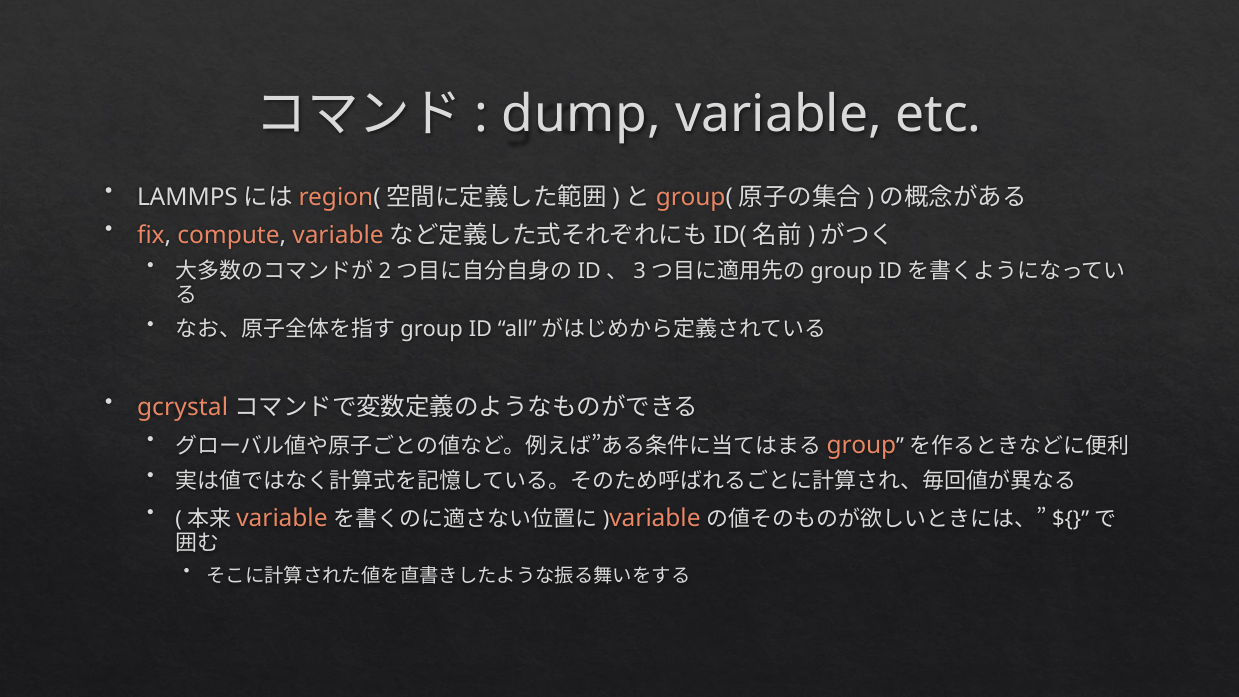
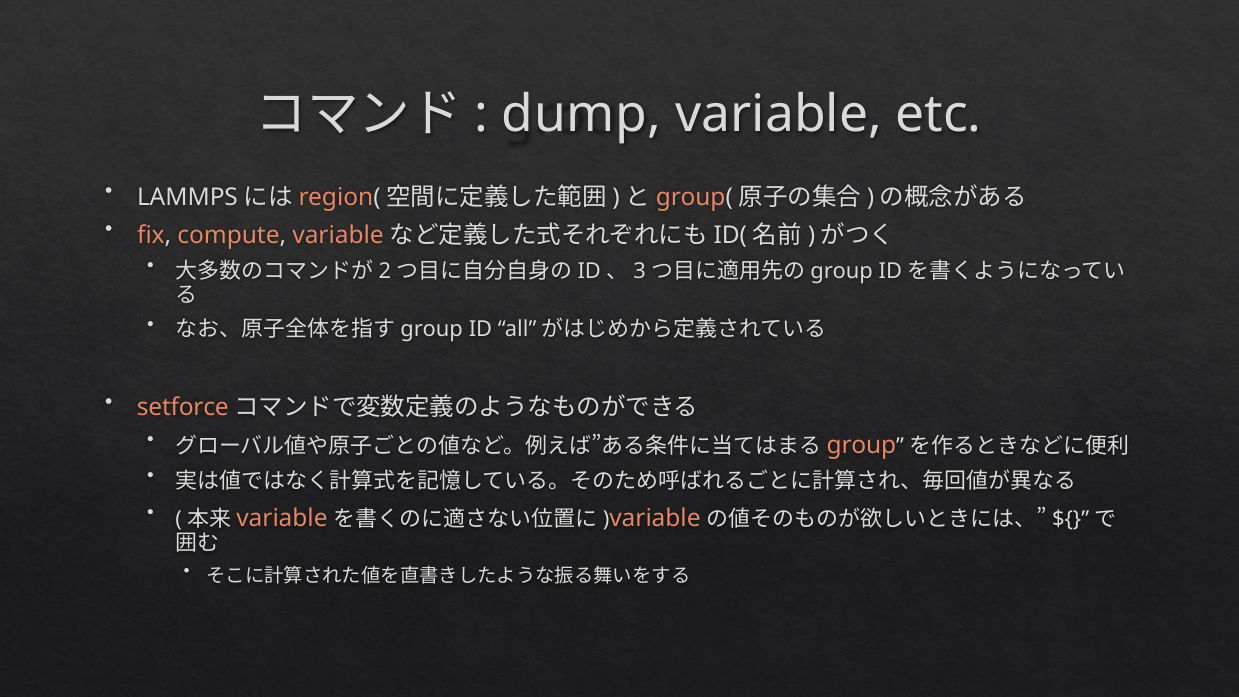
gcrystal: gcrystal -> setforce (183, 408)
